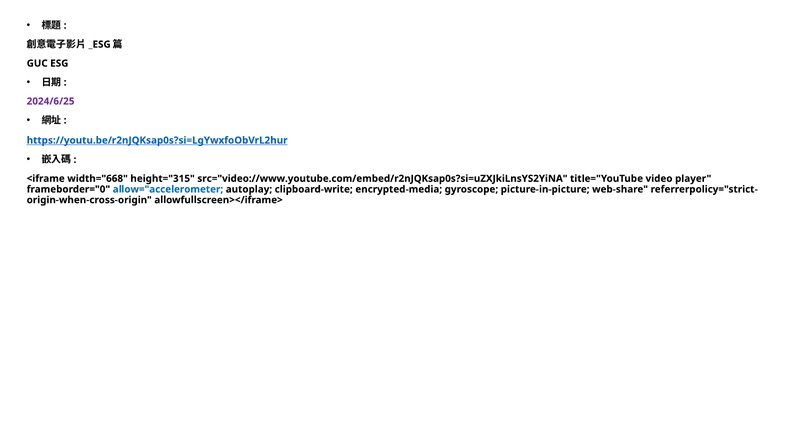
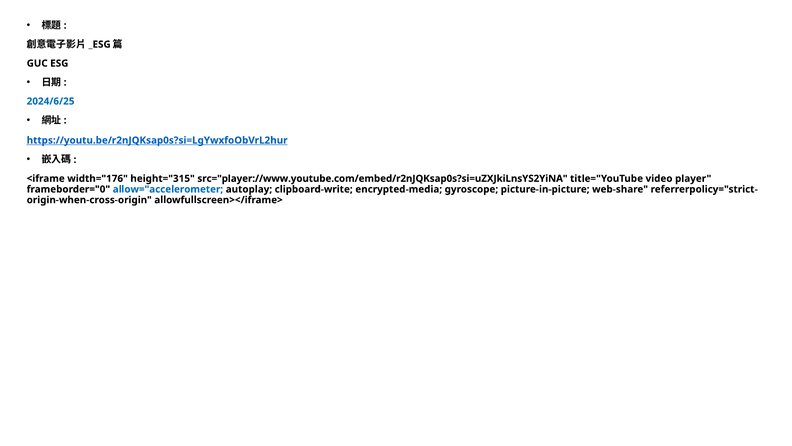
2024/6/25 colour: purple -> blue (51, 101)
width="668: width="668 -> width="176 (98, 178)
src="video://www.youtube.com/embed/r2nJQKsap0s?si=uZXJkiLnsYS2YiNA: src="video://www.youtube.com/embed/r2nJQKsap0s?si=uZXJkiLnsYS2YiNA -> src="player://www.youtube.com/embed/r2nJQKsap0s?si=uZXJkiLnsYS2YiNA (382, 178)
